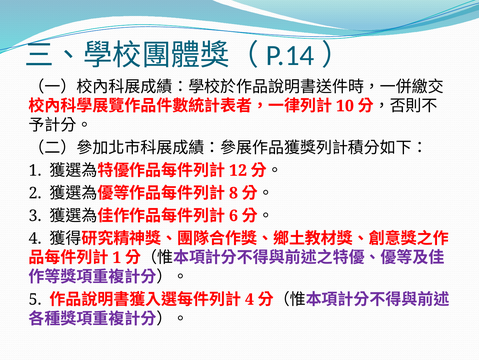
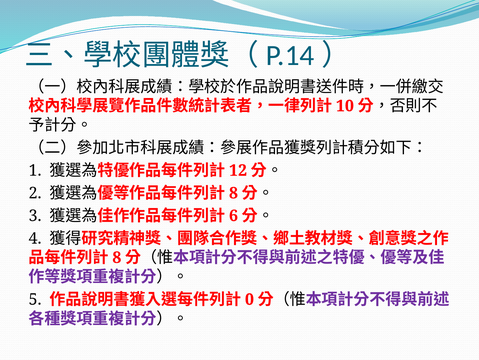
1: 1 -> 8 (117, 257)
4: 4 -> 0 (249, 299)
